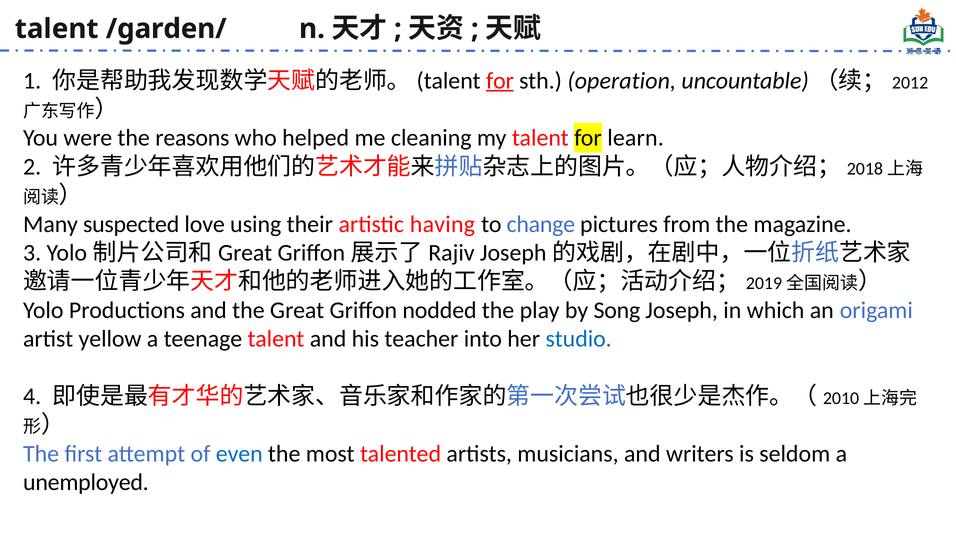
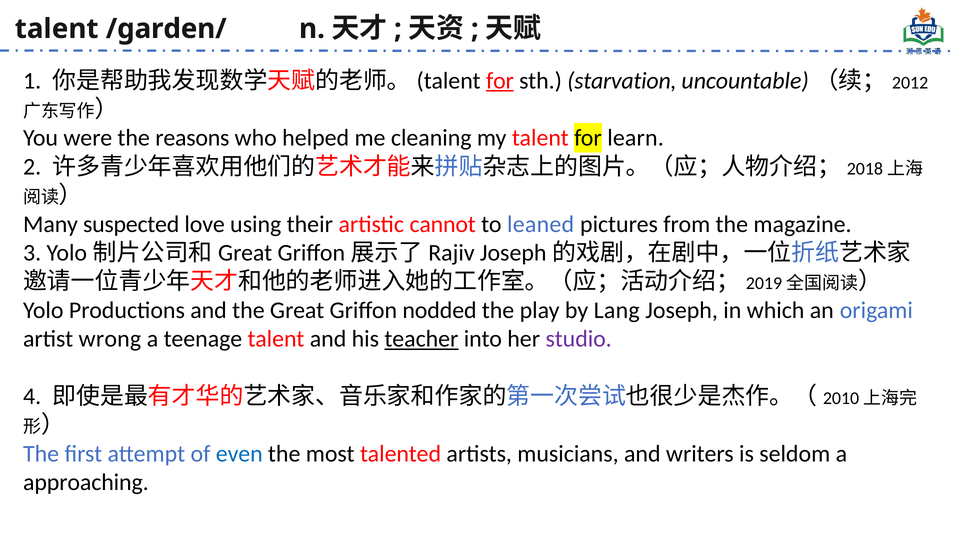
operation: operation -> starvation (622, 81)
having: having -> cannot (443, 224)
change: change -> leaned (541, 224)
Song: Song -> Lang (617, 310)
yellow: yellow -> wrong (110, 339)
teacher underline: none -> present (421, 339)
studio colour: blue -> purple (579, 339)
unemployed: unemployed -> approaching (86, 482)
